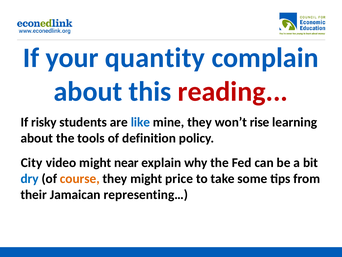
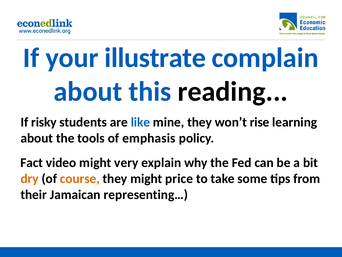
quantity: quantity -> illustrate (155, 58)
reading colour: red -> black (233, 91)
definition: definition -> emphasis (149, 138)
City: City -> Fact (32, 162)
near: near -> very (126, 162)
dry colour: blue -> orange (30, 178)
